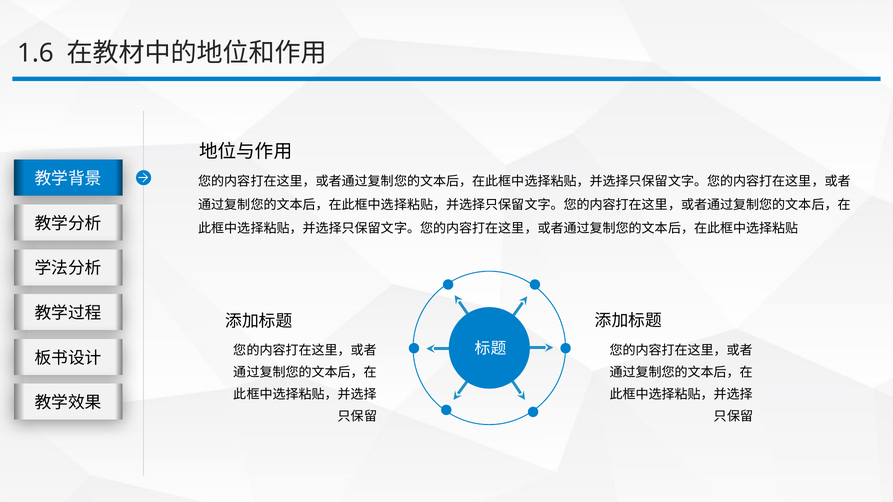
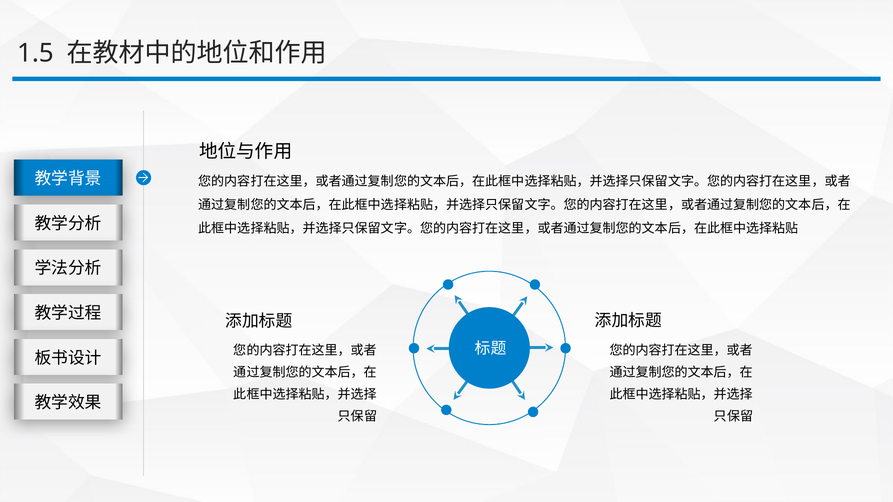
1.6: 1.6 -> 1.5 (35, 53)
